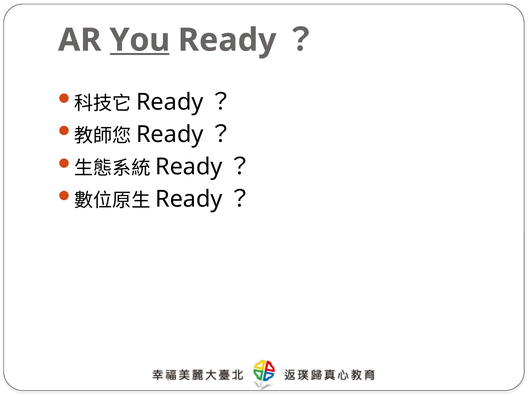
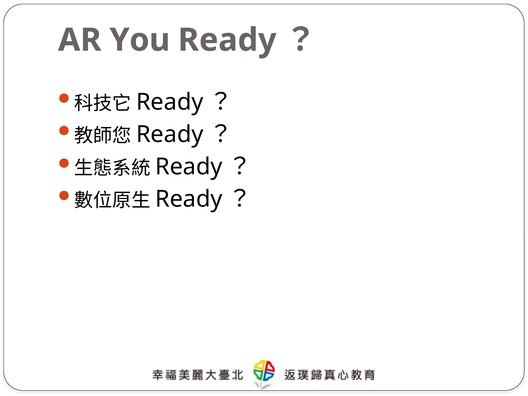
You underline: present -> none (140, 40)
